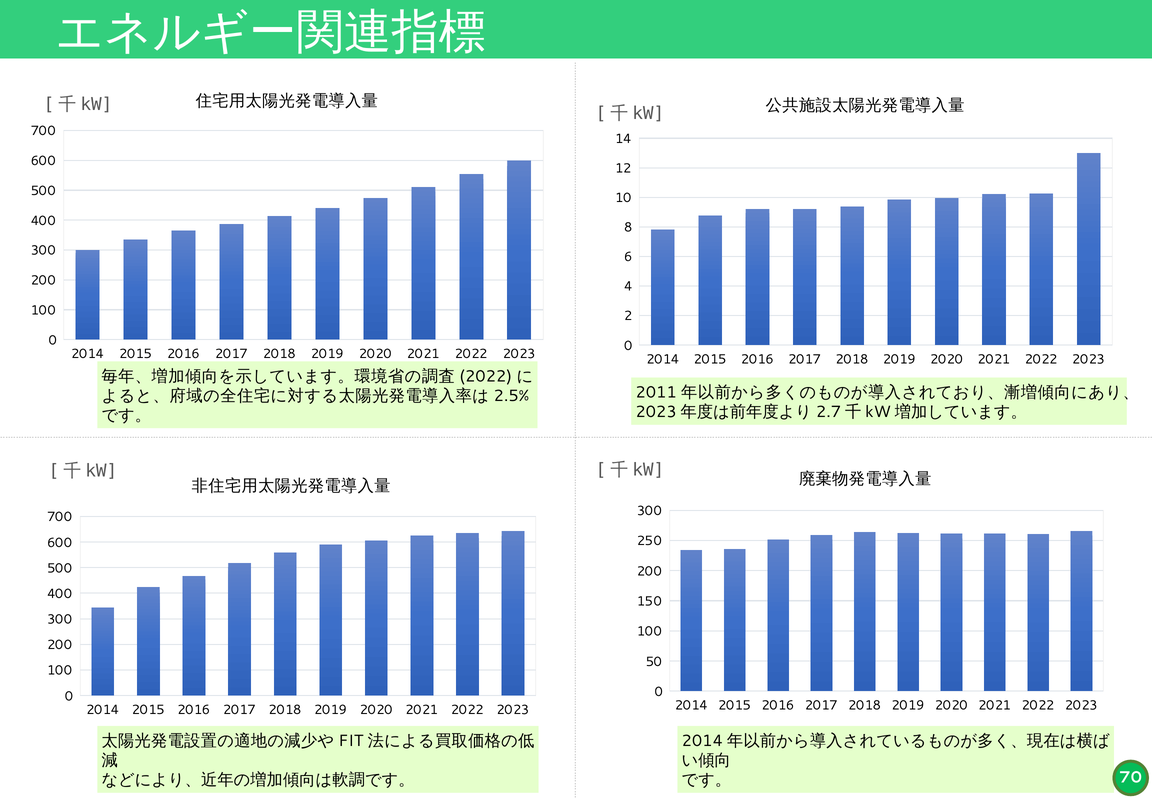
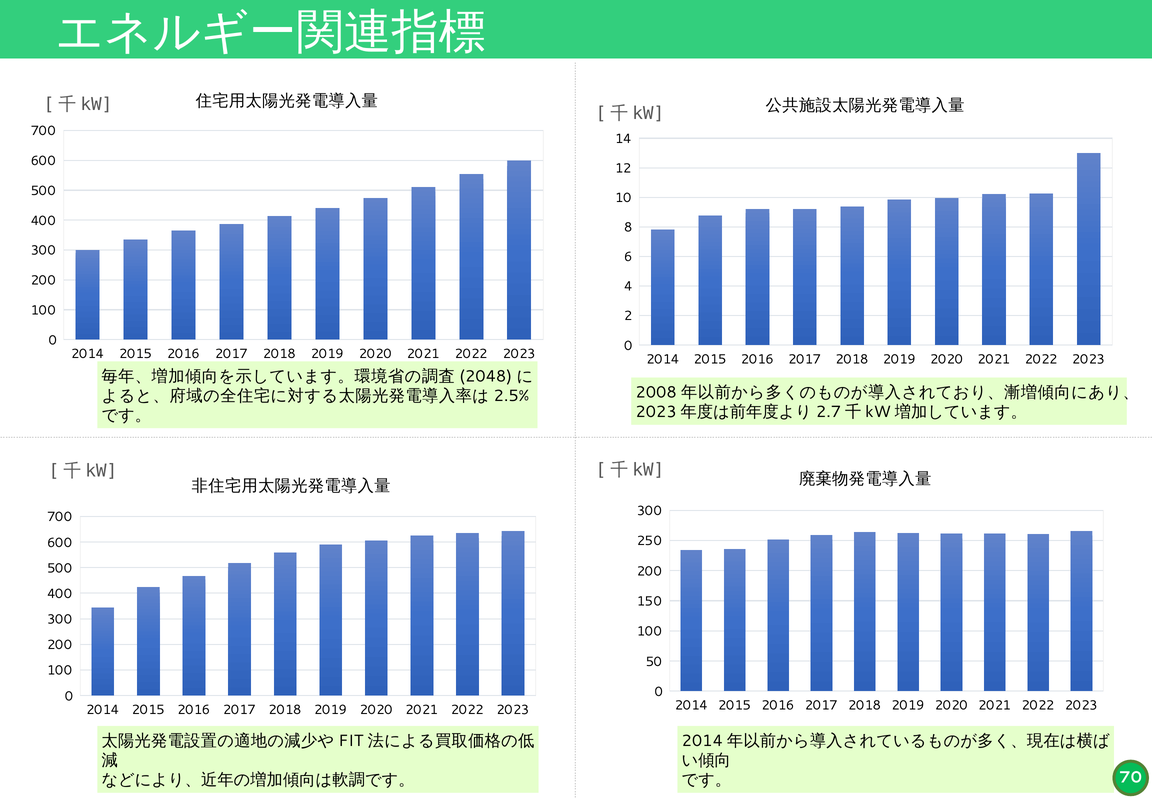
2022: 2022 -> 2048 (486, 376)
2011: 2011 -> 2008 (656, 392)
